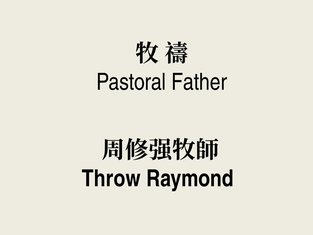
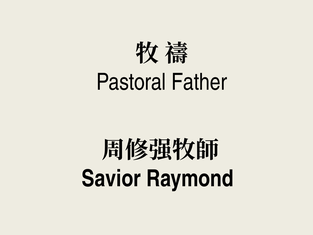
Throw: Throw -> Savior (111, 178)
